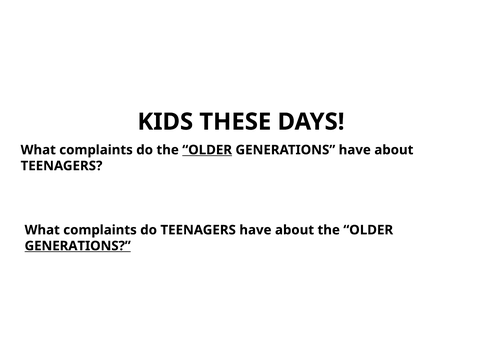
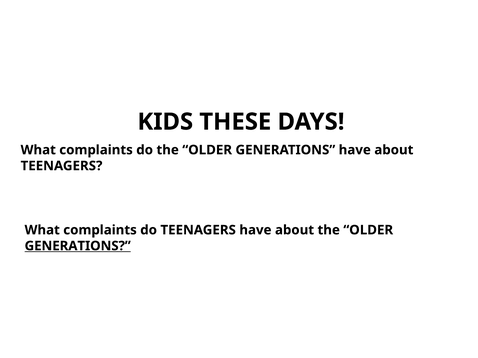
OLDER underline: present -> none (207, 150)
